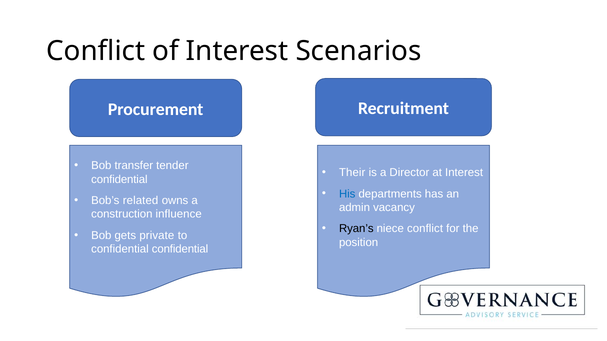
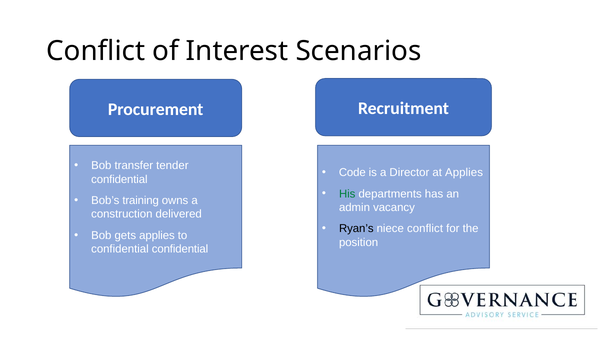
Their: Their -> Code (352, 173)
at Interest: Interest -> Applies (464, 173)
His colour: blue -> green (347, 194)
related: related -> training (141, 201)
influence: influence -> delivered (179, 214)
gets private: private -> applies (157, 236)
